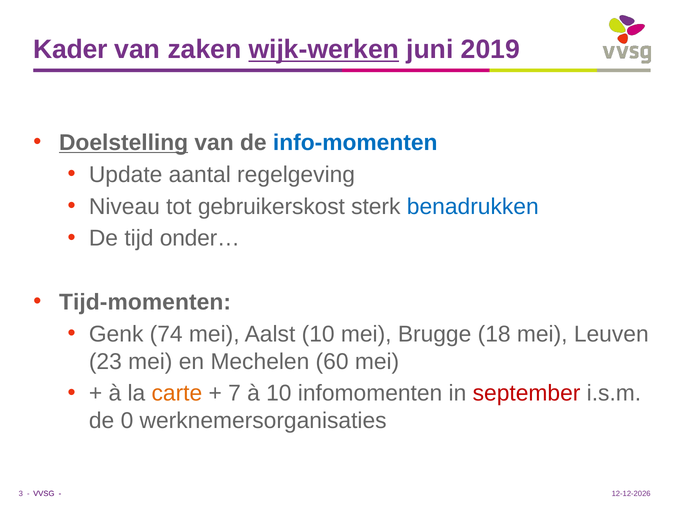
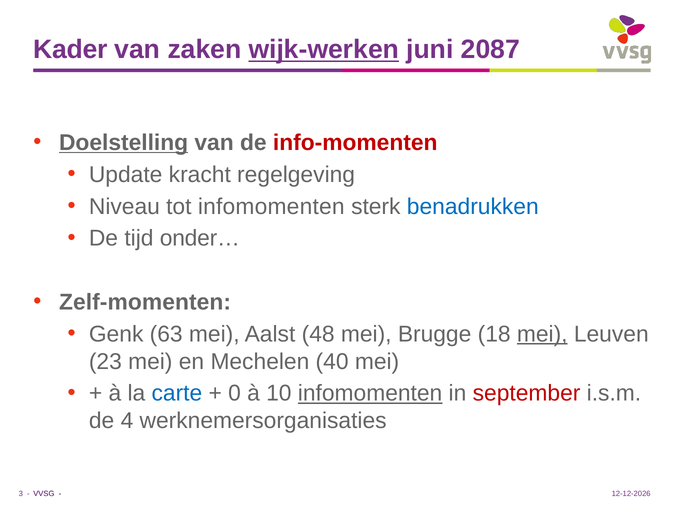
2019: 2019 -> 2087 (490, 50)
info-momenten colour: blue -> red (355, 143)
aantal: aantal -> kracht (200, 175)
tot gebruikerskost: gebruikerskost -> infomomenten (271, 206)
Tijd-momenten: Tijd-momenten -> Zelf-momenten (145, 302)
74: 74 -> 63 (166, 334)
Aalst 10: 10 -> 48 (318, 334)
mei underline: none -> present (542, 334)
60: 60 -> 40 (332, 361)
carte colour: orange -> blue (177, 393)
7: 7 -> 0 (234, 393)
infomomenten underline: none -> present (370, 393)
0: 0 -> 4 (127, 421)
